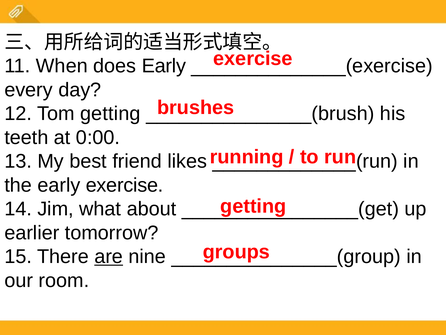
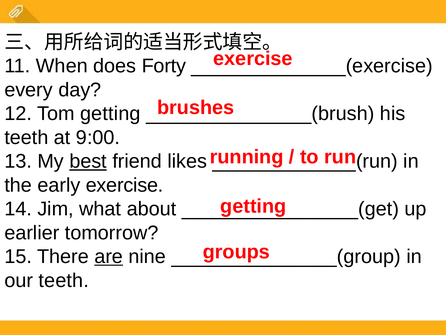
does Early: Early -> Forty (164, 66)
0:00: 0:00 -> 9:00 (98, 137)
best underline: none -> present (88, 161)
our room: room -> teeth (64, 280)
